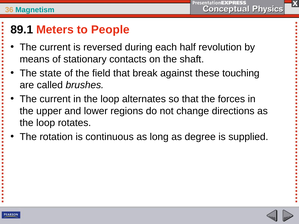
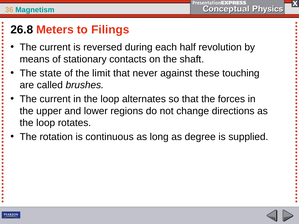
89.1: 89.1 -> 26.8 (22, 30)
People: People -> Filings (110, 30)
field: field -> limit (101, 73)
break: break -> never (145, 73)
